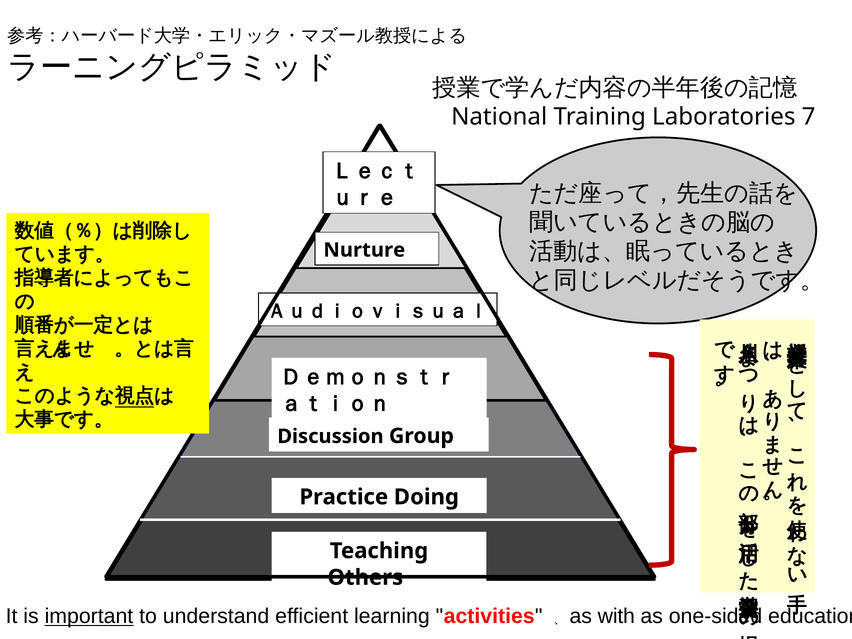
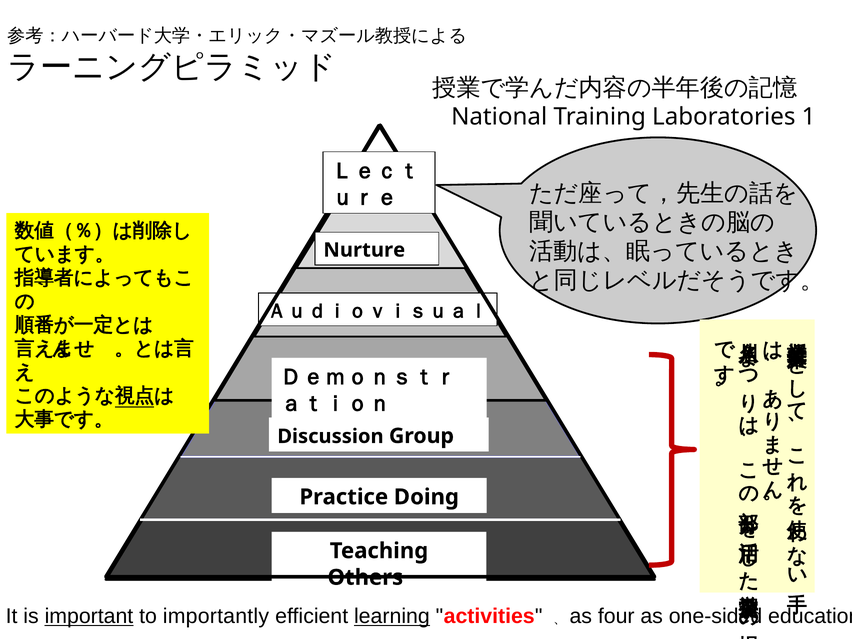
7: 7 -> 1 (809, 117)
understand: understand -> importantly (216, 616)
learning underline: none -> present (392, 616)
with: with -> four (616, 616)
